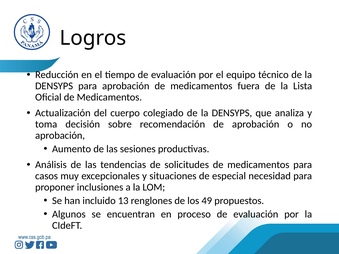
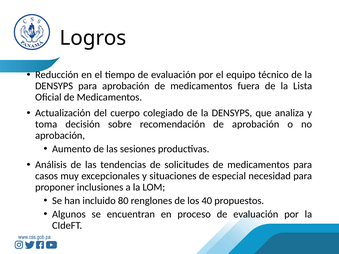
13: 13 -> 80 (123, 201)
49: 49 -> 40 (207, 201)
